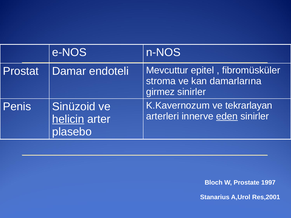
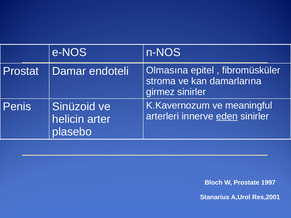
Mevcuttur: Mevcuttur -> Olmasına (167, 70)
tekrarlayan: tekrarlayan -> meaningful (249, 106)
helicin underline: present -> none (68, 119)
